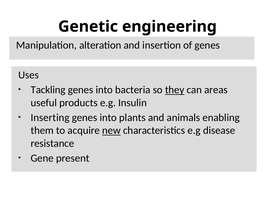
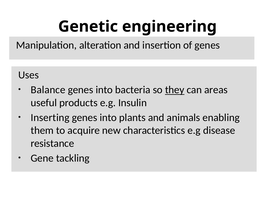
Tackling: Tackling -> Balance (48, 90)
new underline: present -> none (111, 131)
present: present -> tackling (73, 158)
